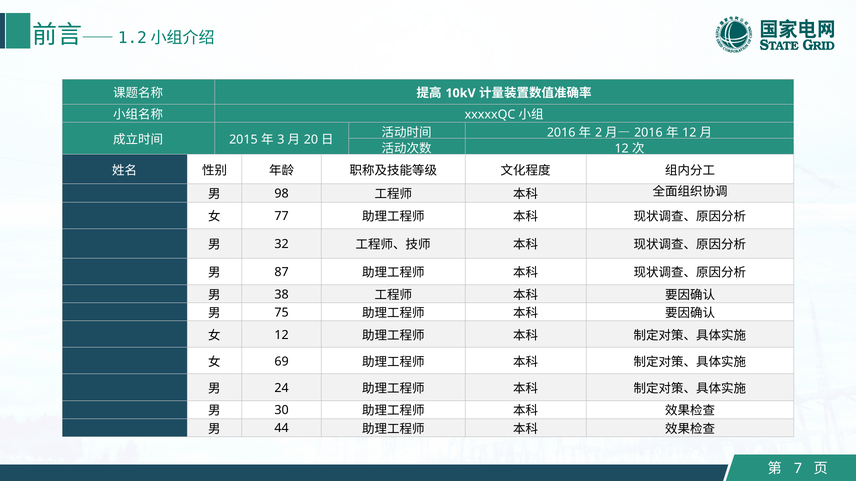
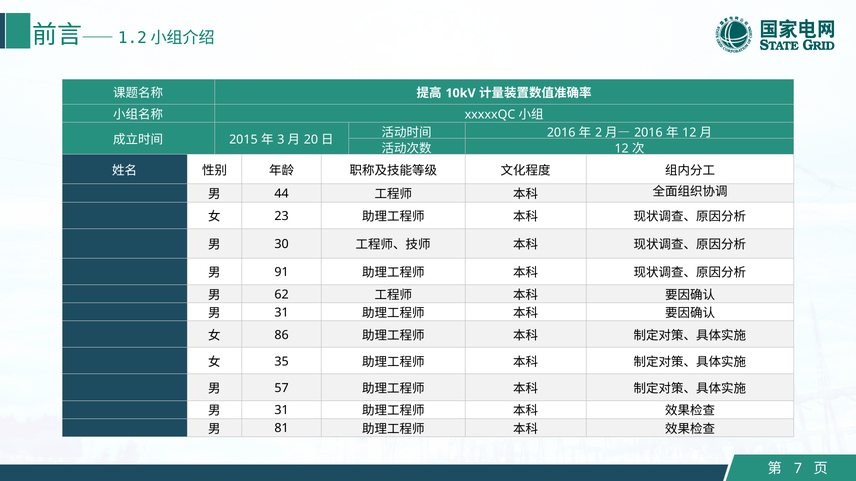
98: 98 -> 44 (282, 194)
77: 77 -> 23 (282, 216)
32: 32 -> 30 (282, 244)
87: 87 -> 91 (282, 272)
38: 38 -> 62 (282, 295)
75: 75 -> 31 (282, 313)
12: 12 -> 86 (282, 335)
69: 69 -> 35 (282, 362)
24: 24 -> 57 (282, 388)
30: 30 -> 31 (282, 411)
44: 44 -> 81 (282, 429)
